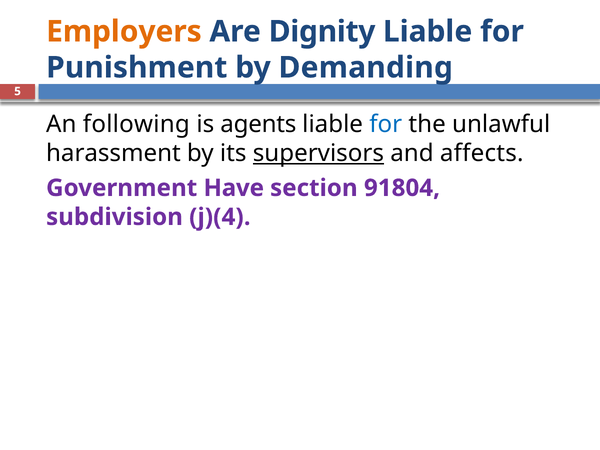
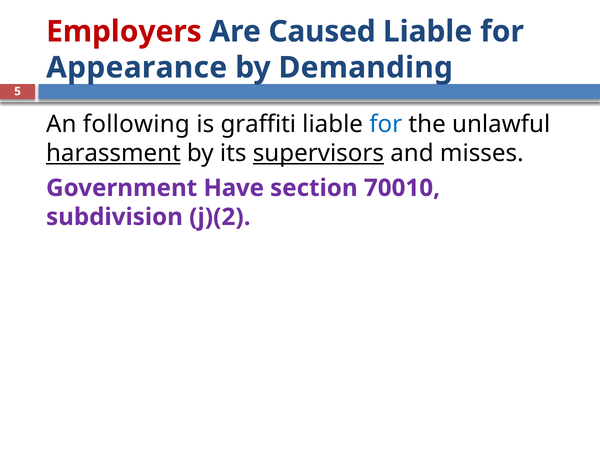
Employers colour: orange -> red (124, 32)
Dignity: Dignity -> Caused (322, 32)
Punishment: Punishment -> Appearance (137, 68)
agents: agents -> graffiti (258, 124)
harassment underline: none -> present (113, 153)
affects: affects -> misses (482, 153)
91804: 91804 -> 70010 (402, 188)
j)(4: j)(4 -> j)(2 (220, 217)
